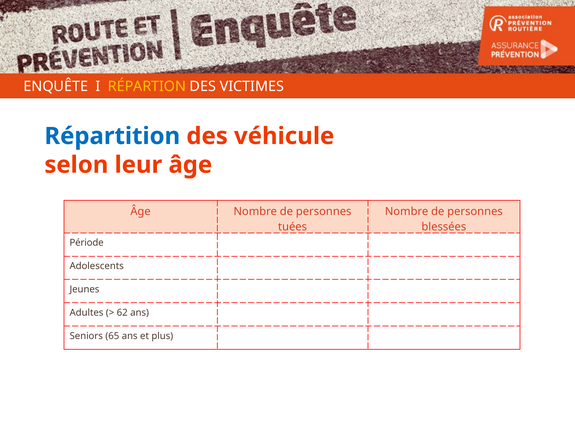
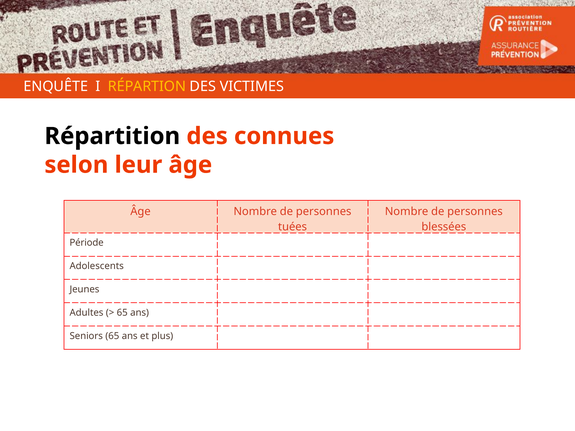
Répartition colour: blue -> black (112, 136)
véhicule: véhicule -> connues (284, 136)
62: 62 -> 65 (122, 313)
